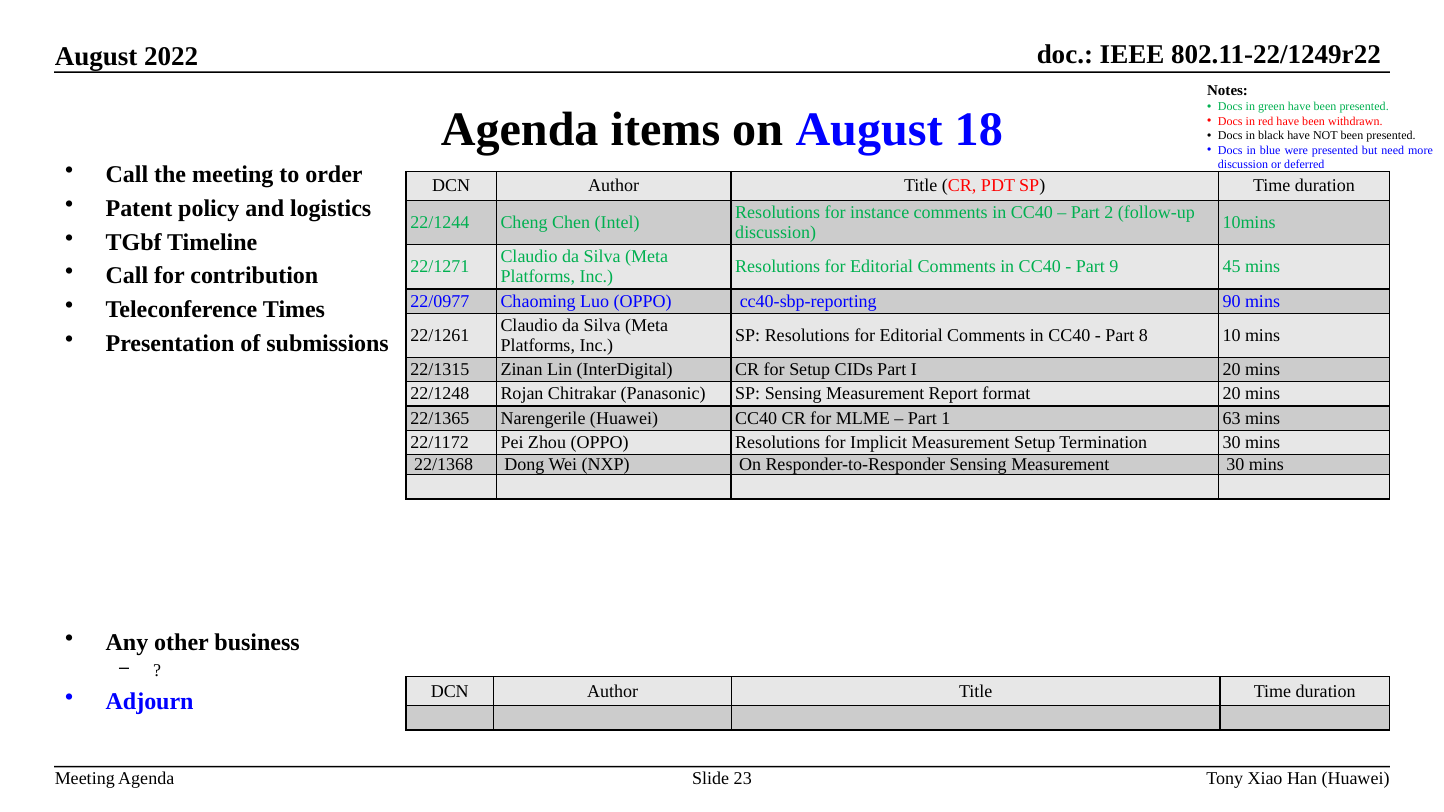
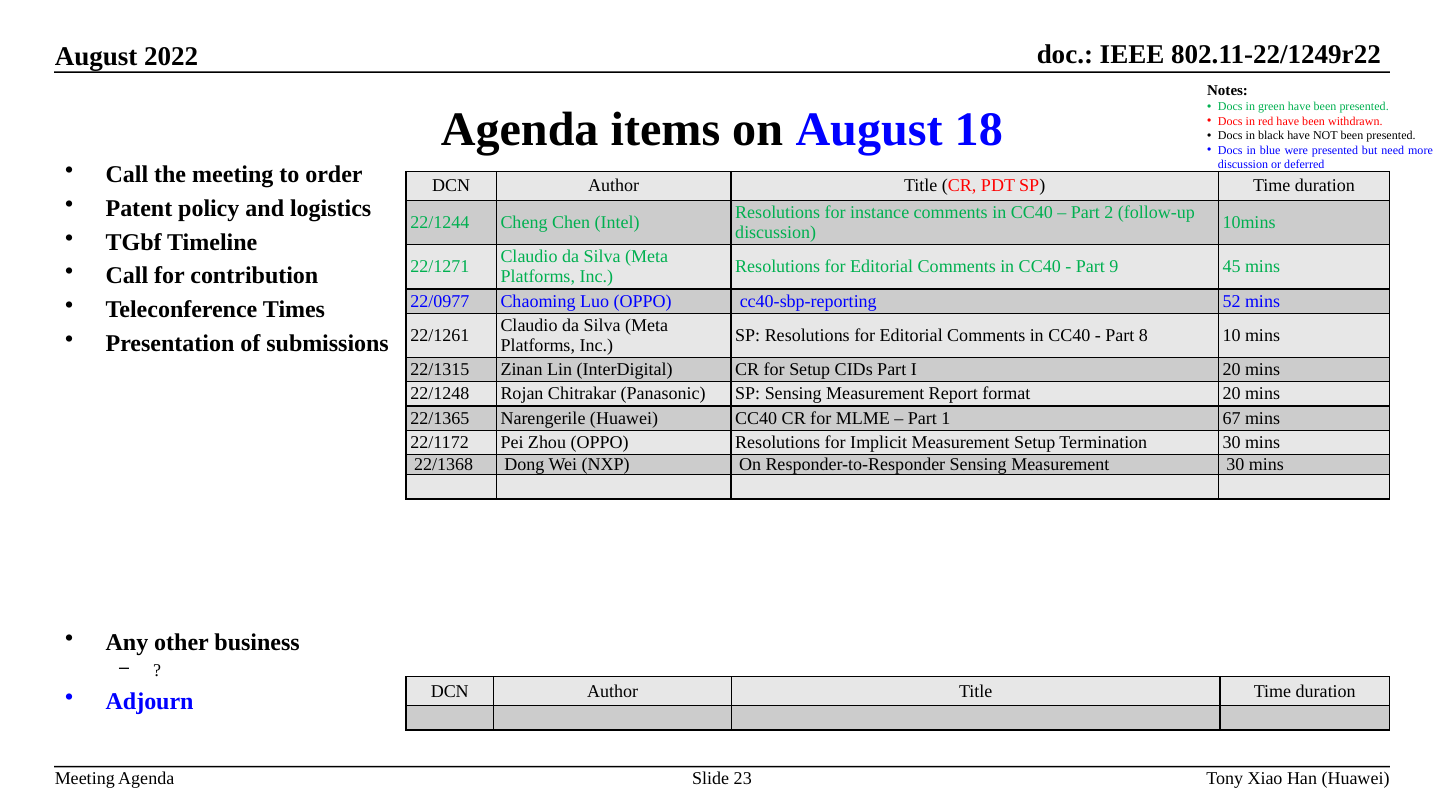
90: 90 -> 52 (1232, 301)
63: 63 -> 67 (1232, 418)
